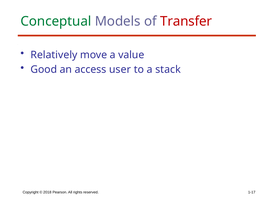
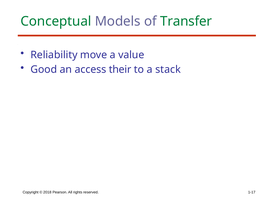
Transfer colour: red -> green (186, 21)
Relatively: Relatively -> Reliability (54, 55)
user: user -> their (120, 70)
